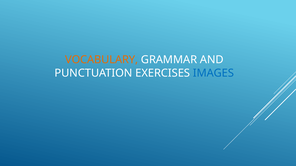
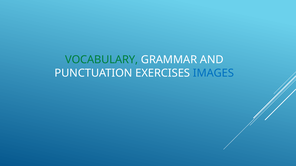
VOCABULARY colour: orange -> green (102, 60)
